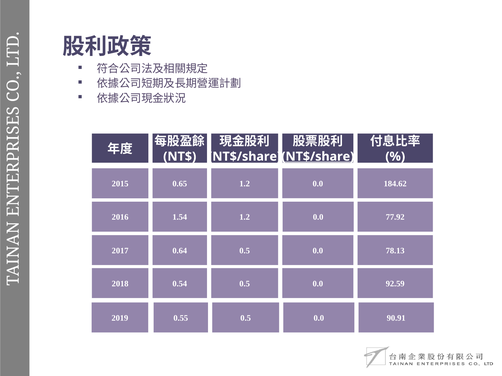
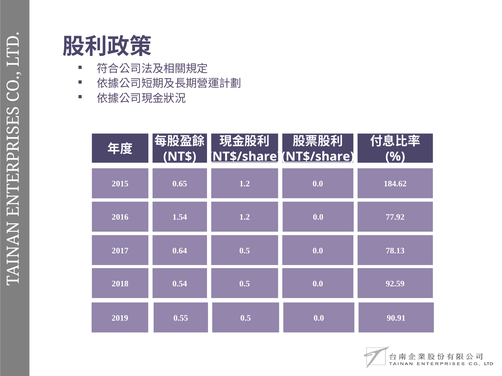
NT$/share underline: none -> present (245, 157)
